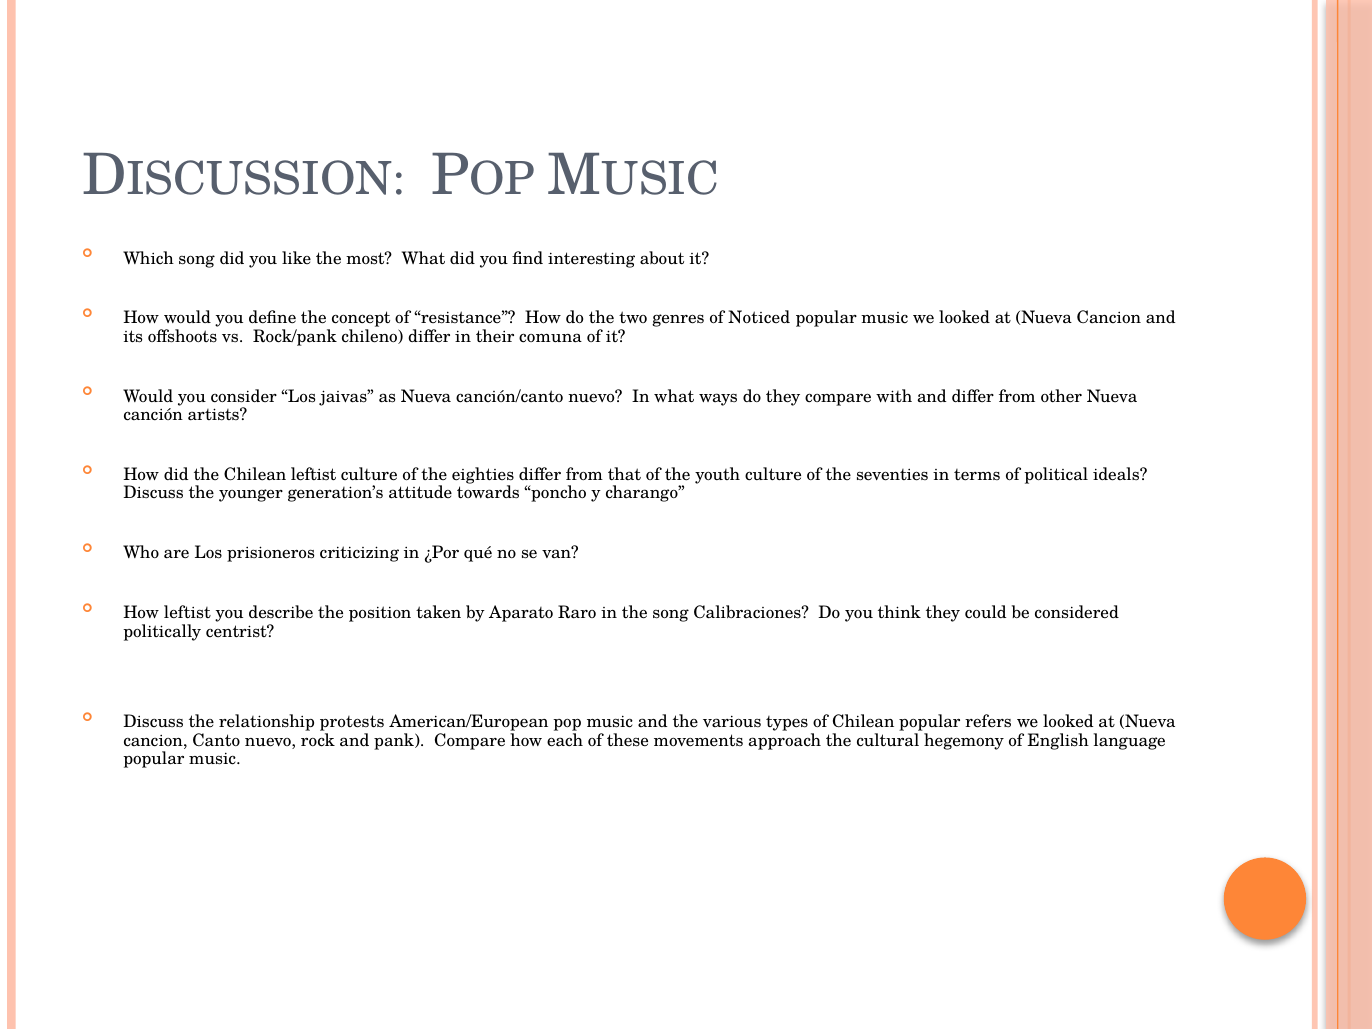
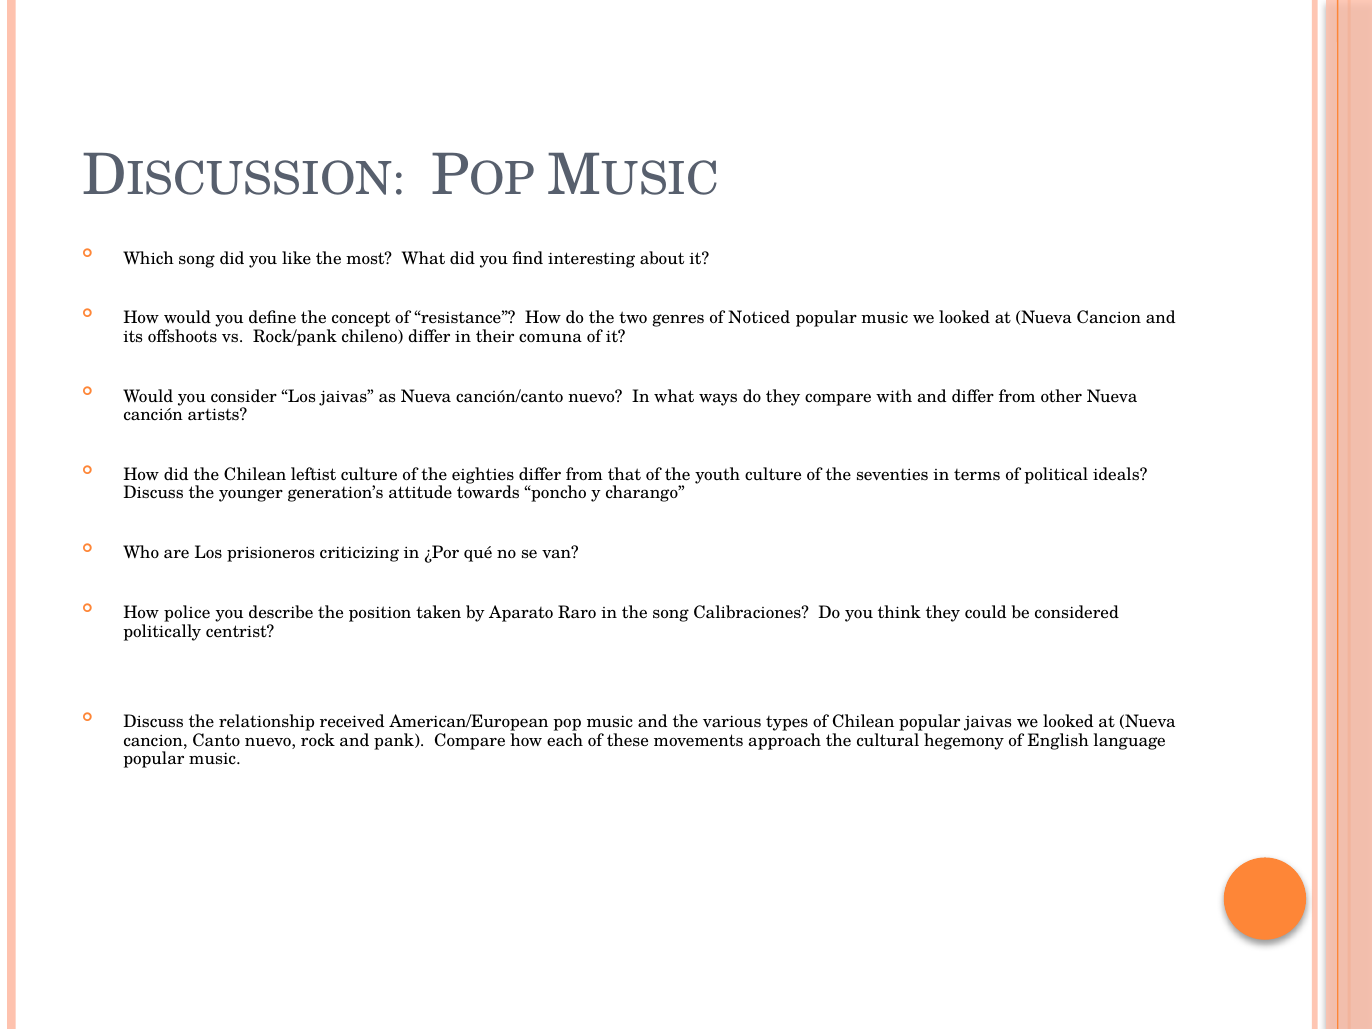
How leftist: leftist -> police (187, 613)
protests: protests -> received (352, 722)
popular refers: refers -> jaivas (989, 722)
